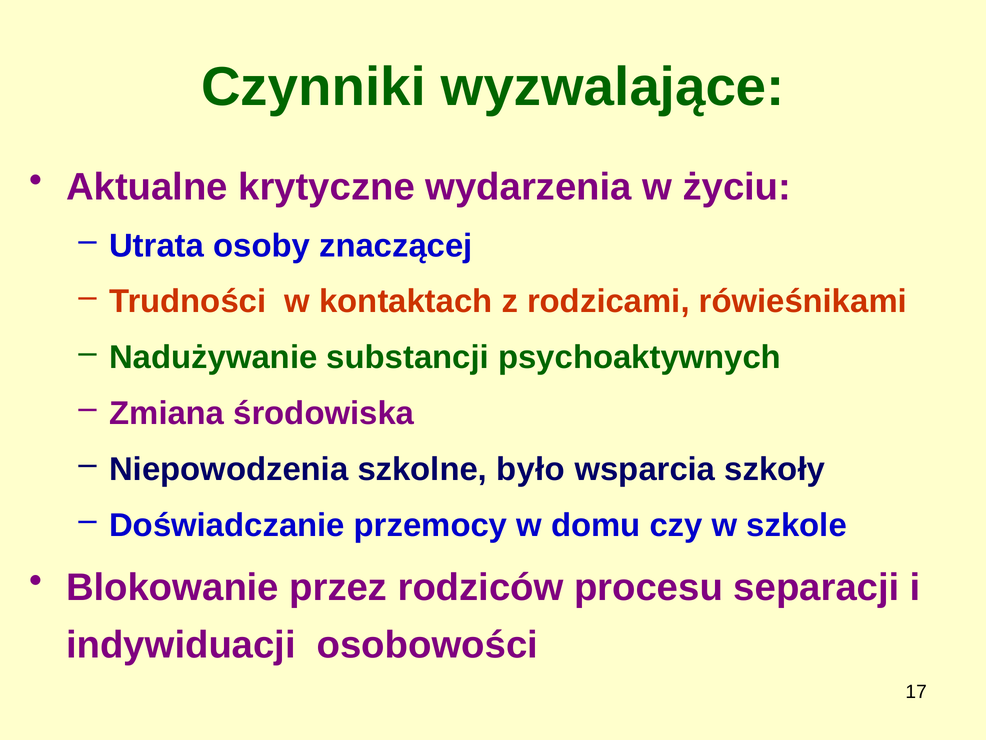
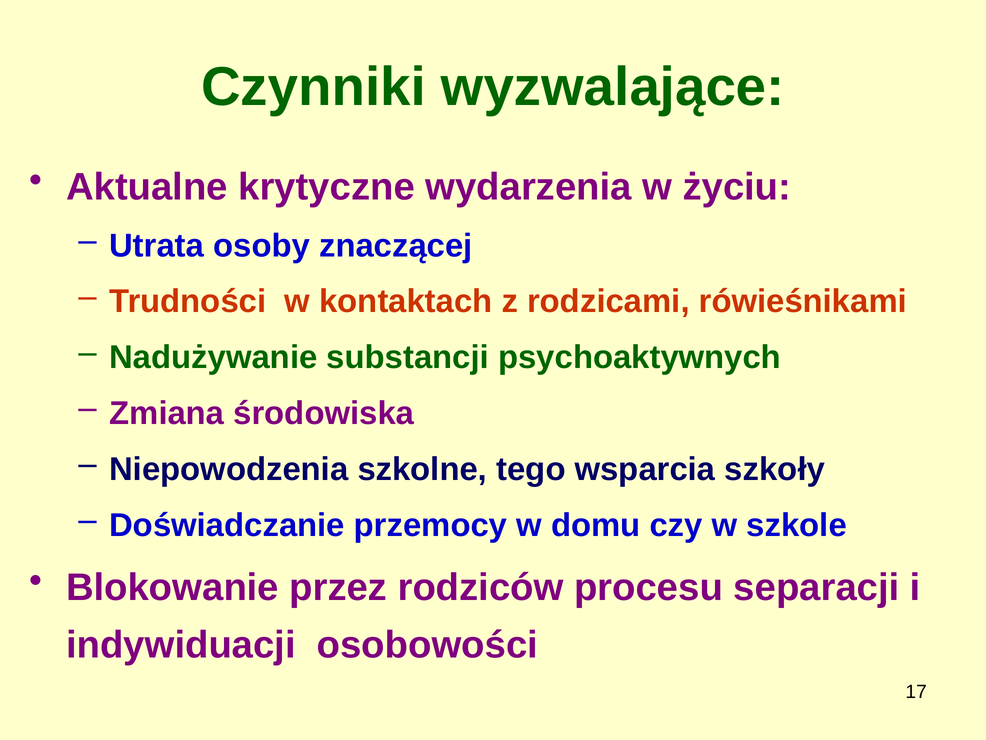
było: było -> tego (531, 469)
